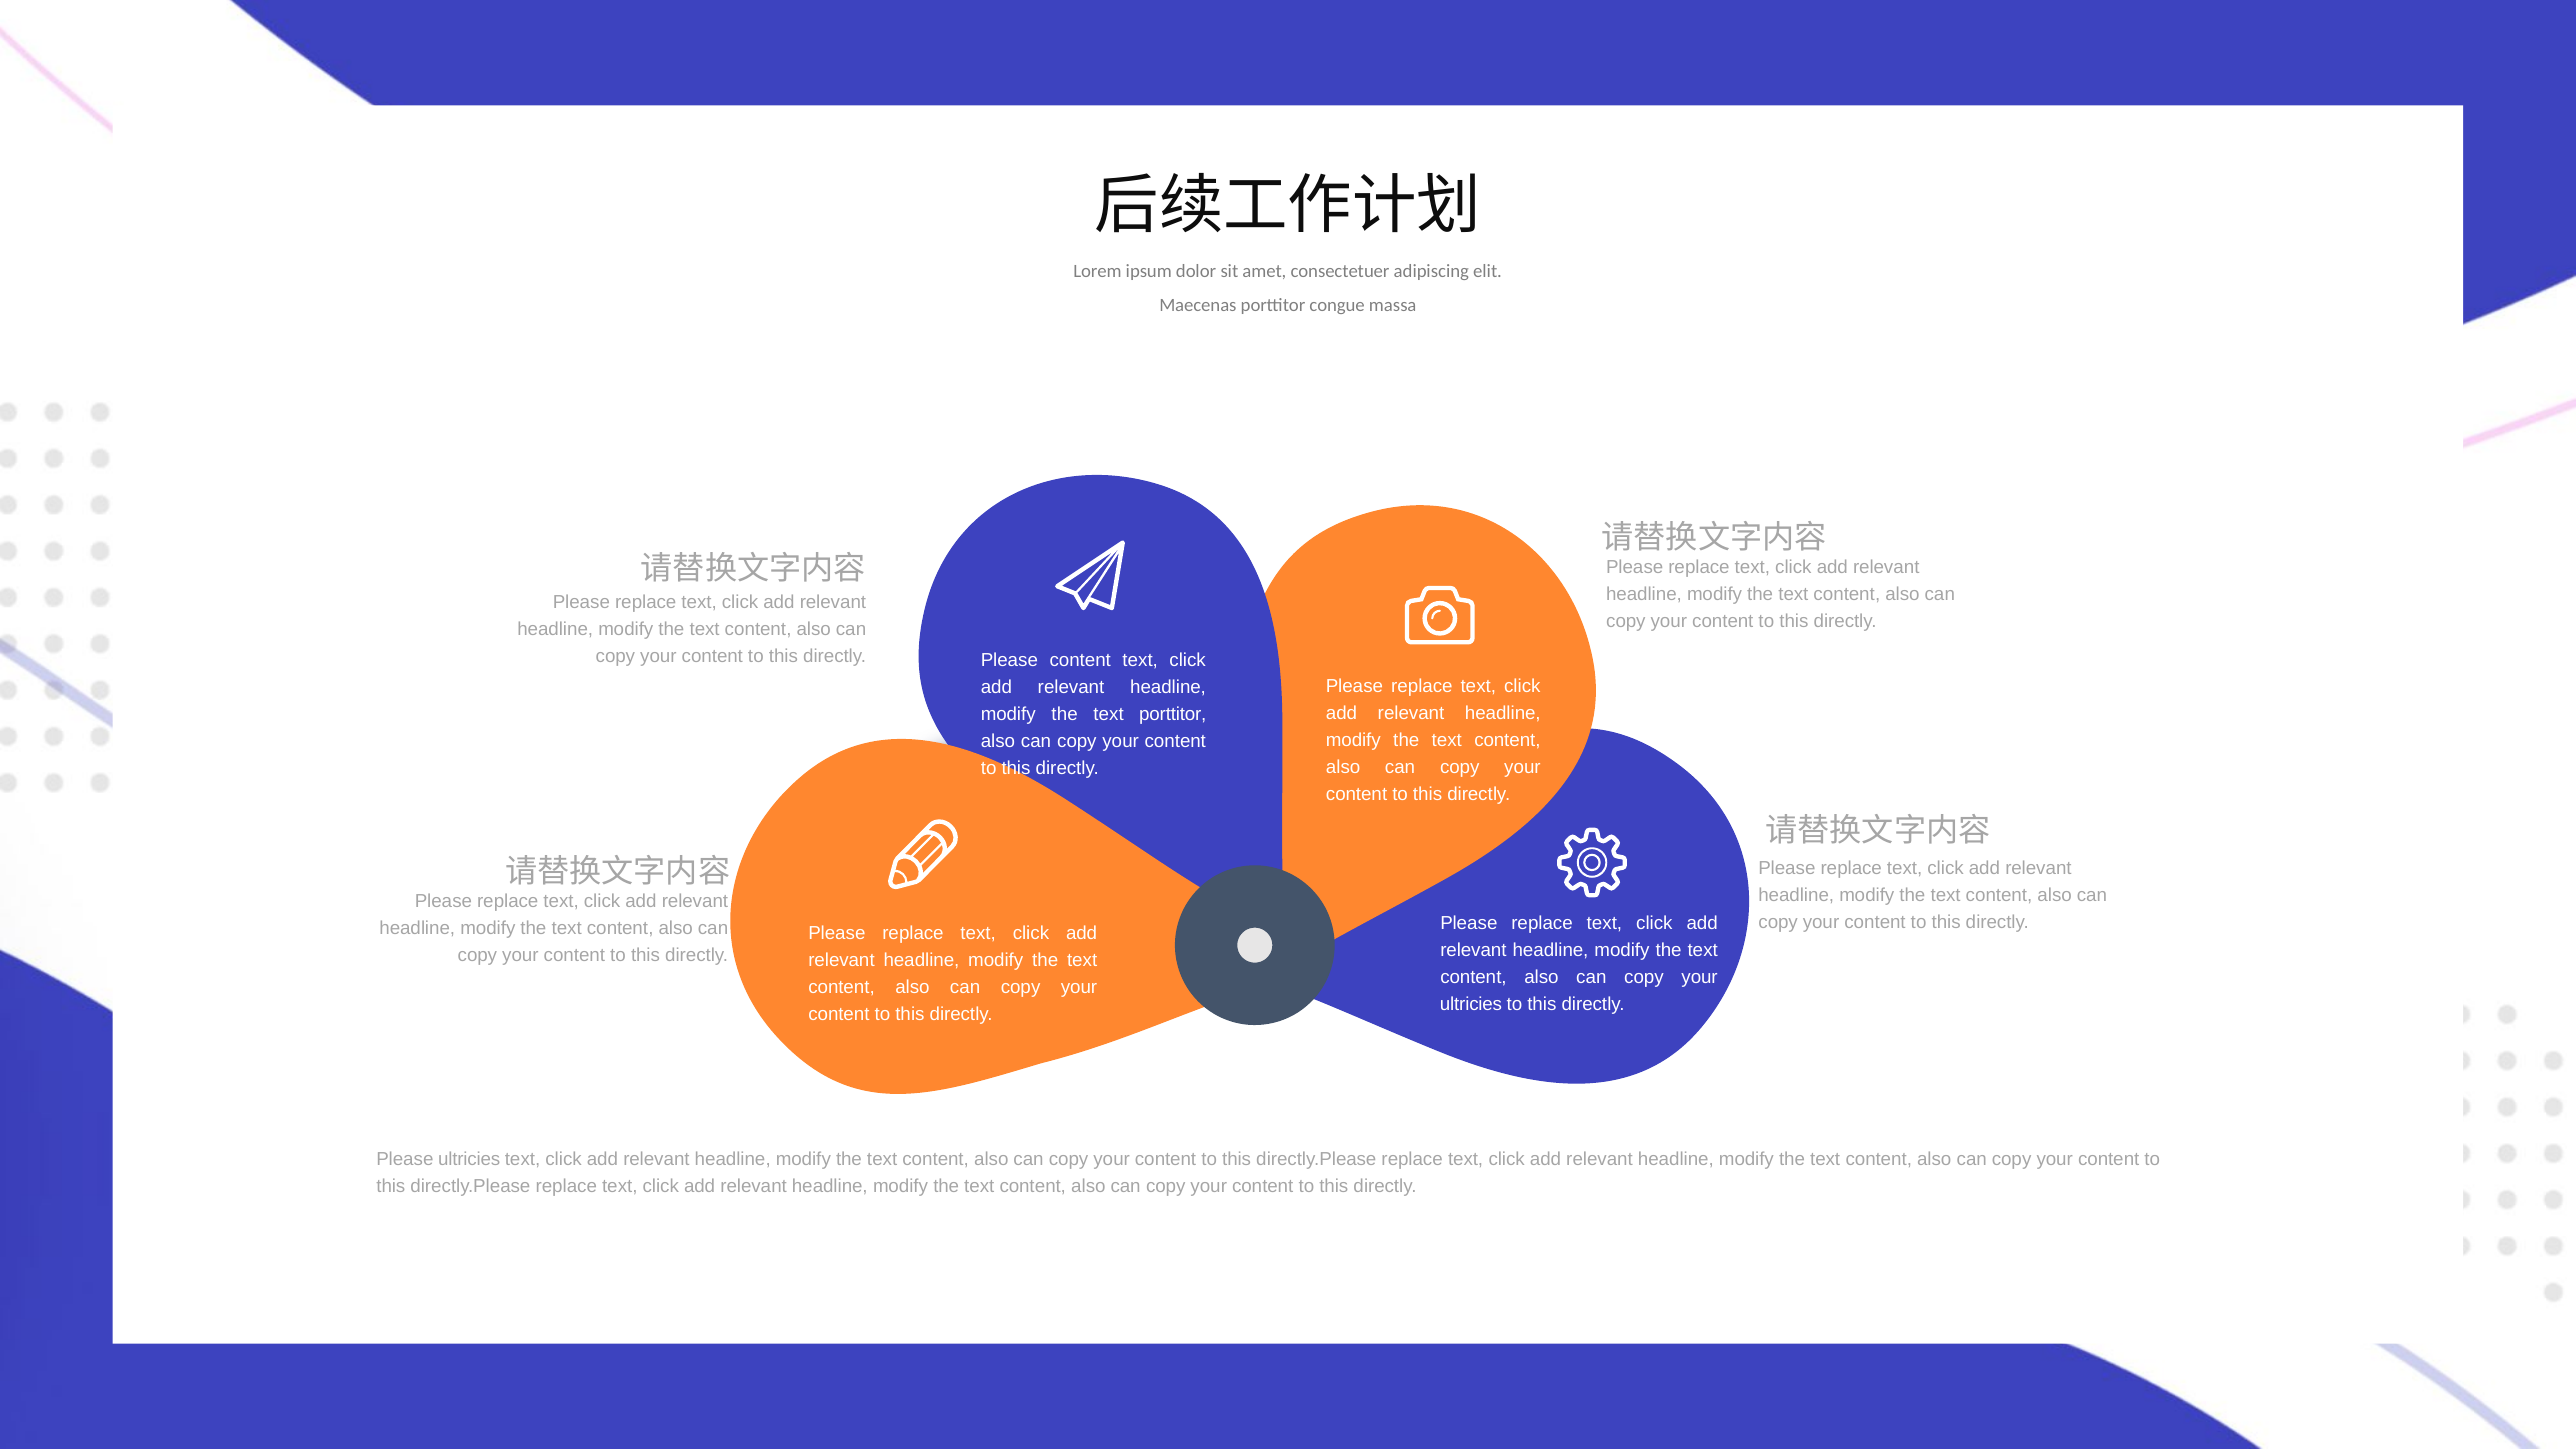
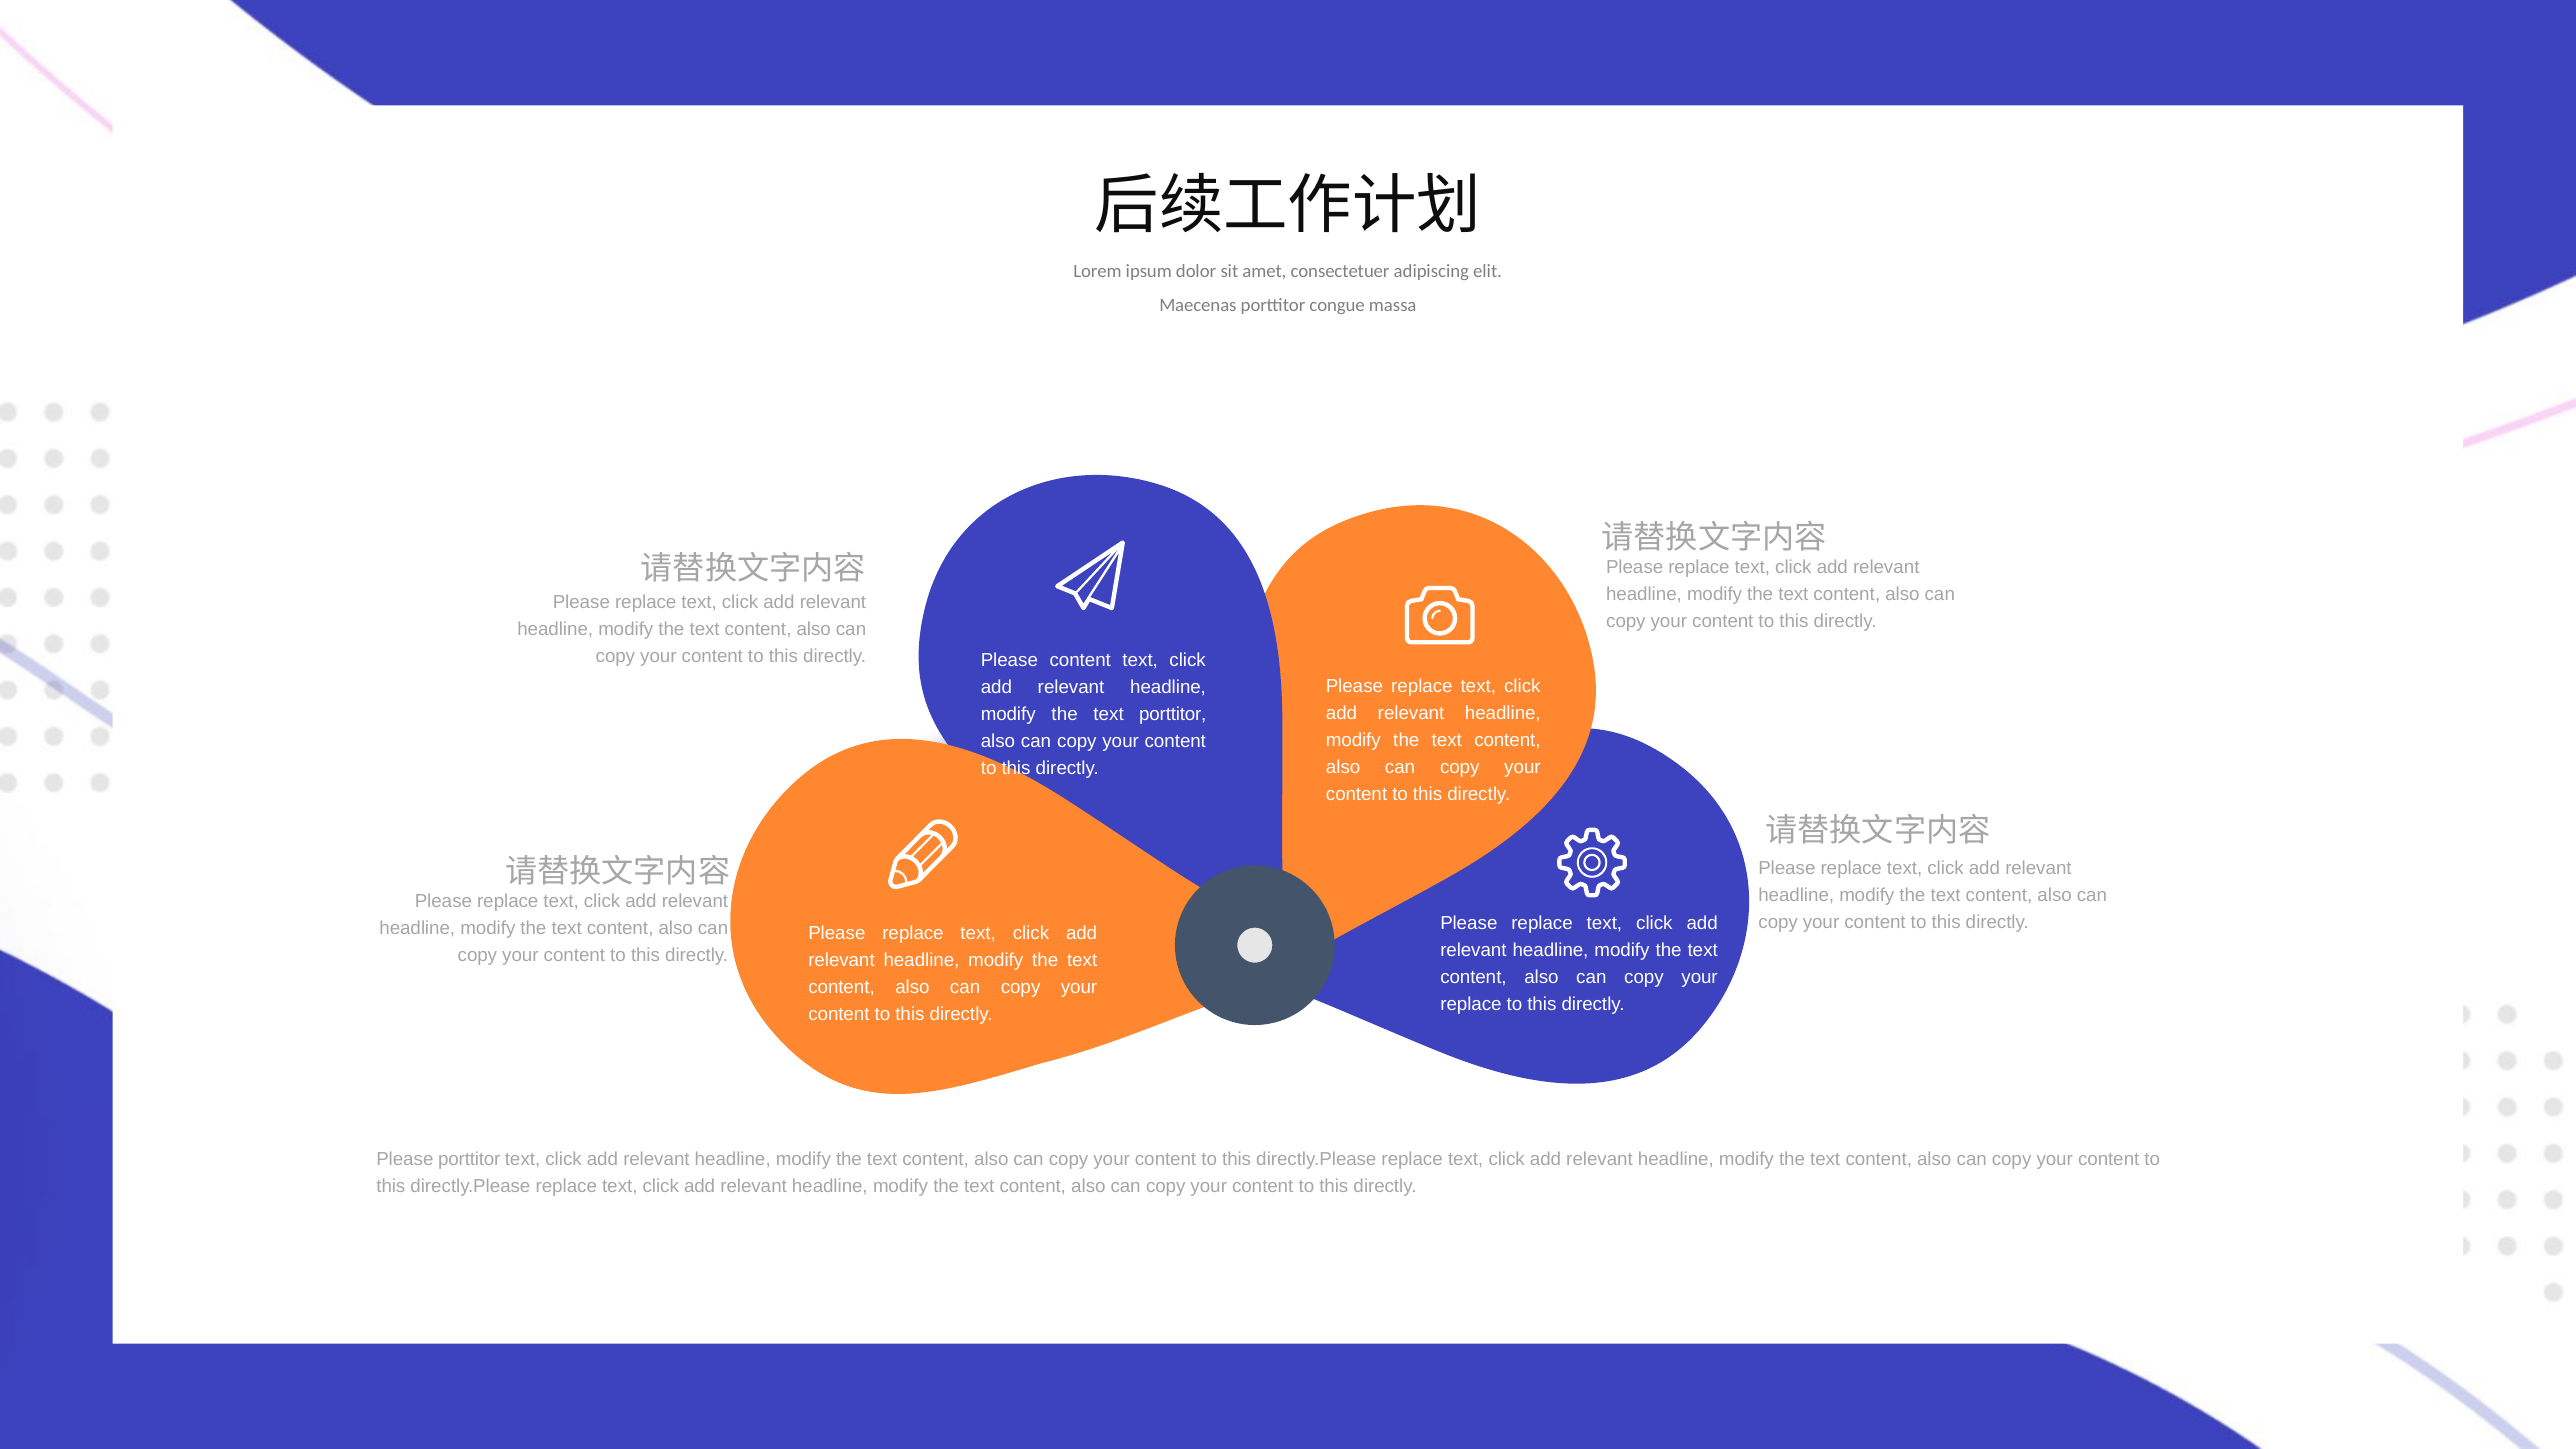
ultricies: ultricies -> replace (1471, 1004)
Please ultricies: ultricies -> porttitor (469, 1159)
